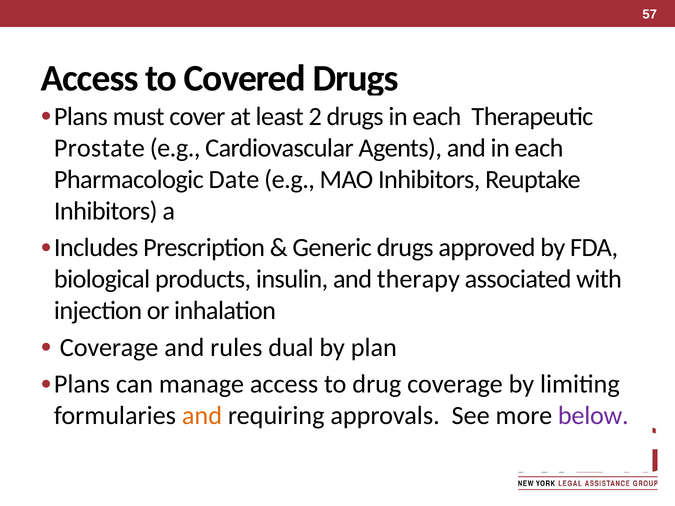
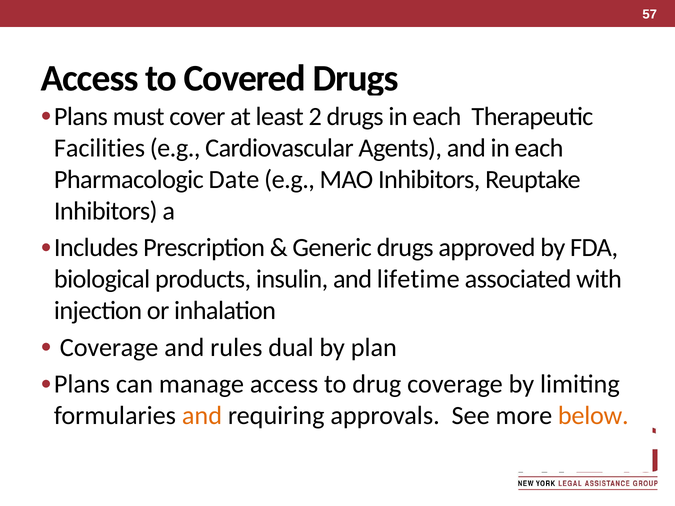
Prostate: Prostate -> Facilities (100, 148)
therapy: therapy -> lifetime (418, 279)
below colour: purple -> orange (593, 416)
